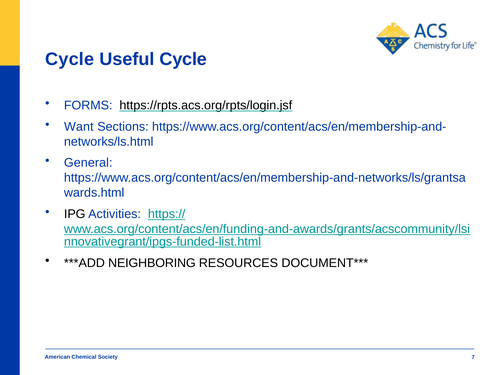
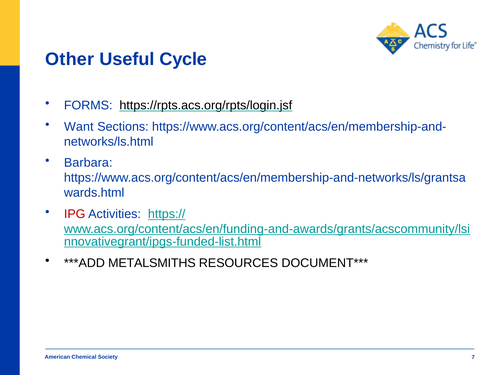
Cycle: Cycle -> Other (70, 59)
General: General -> Barbara (88, 163)
IPG colour: black -> red (75, 214)
NEIGHBORING: NEIGHBORING -> METALSMITHS (152, 263)
